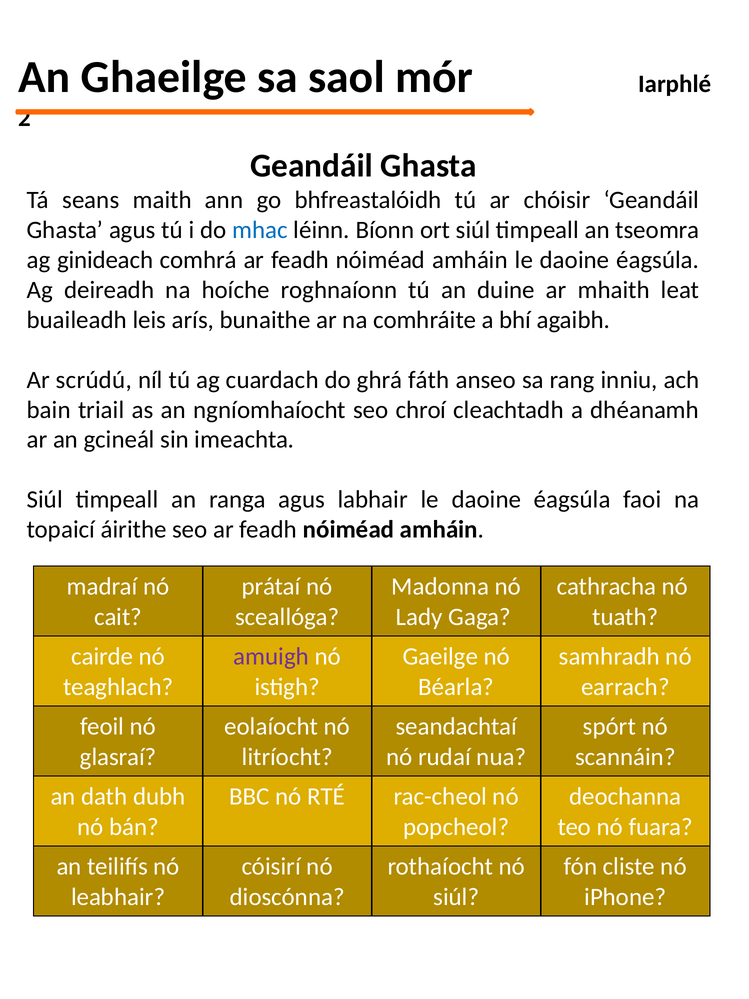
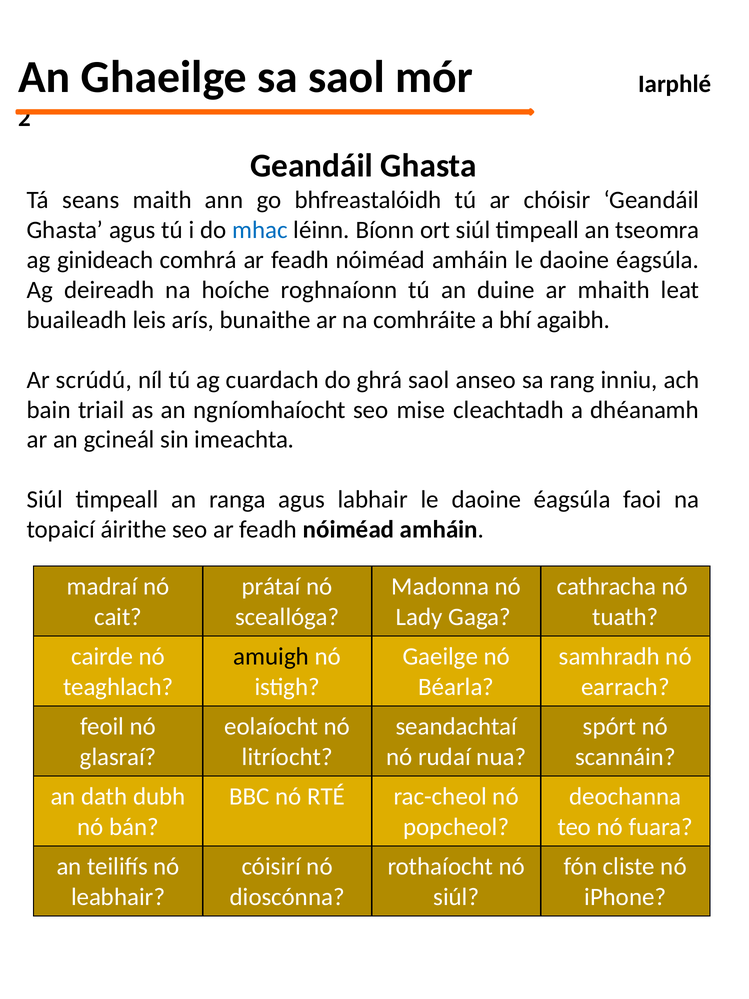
ghrá fáth: fáth -> saol (429, 380)
chroí: chroí -> mise (421, 410)
amuigh colour: purple -> black (271, 656)
